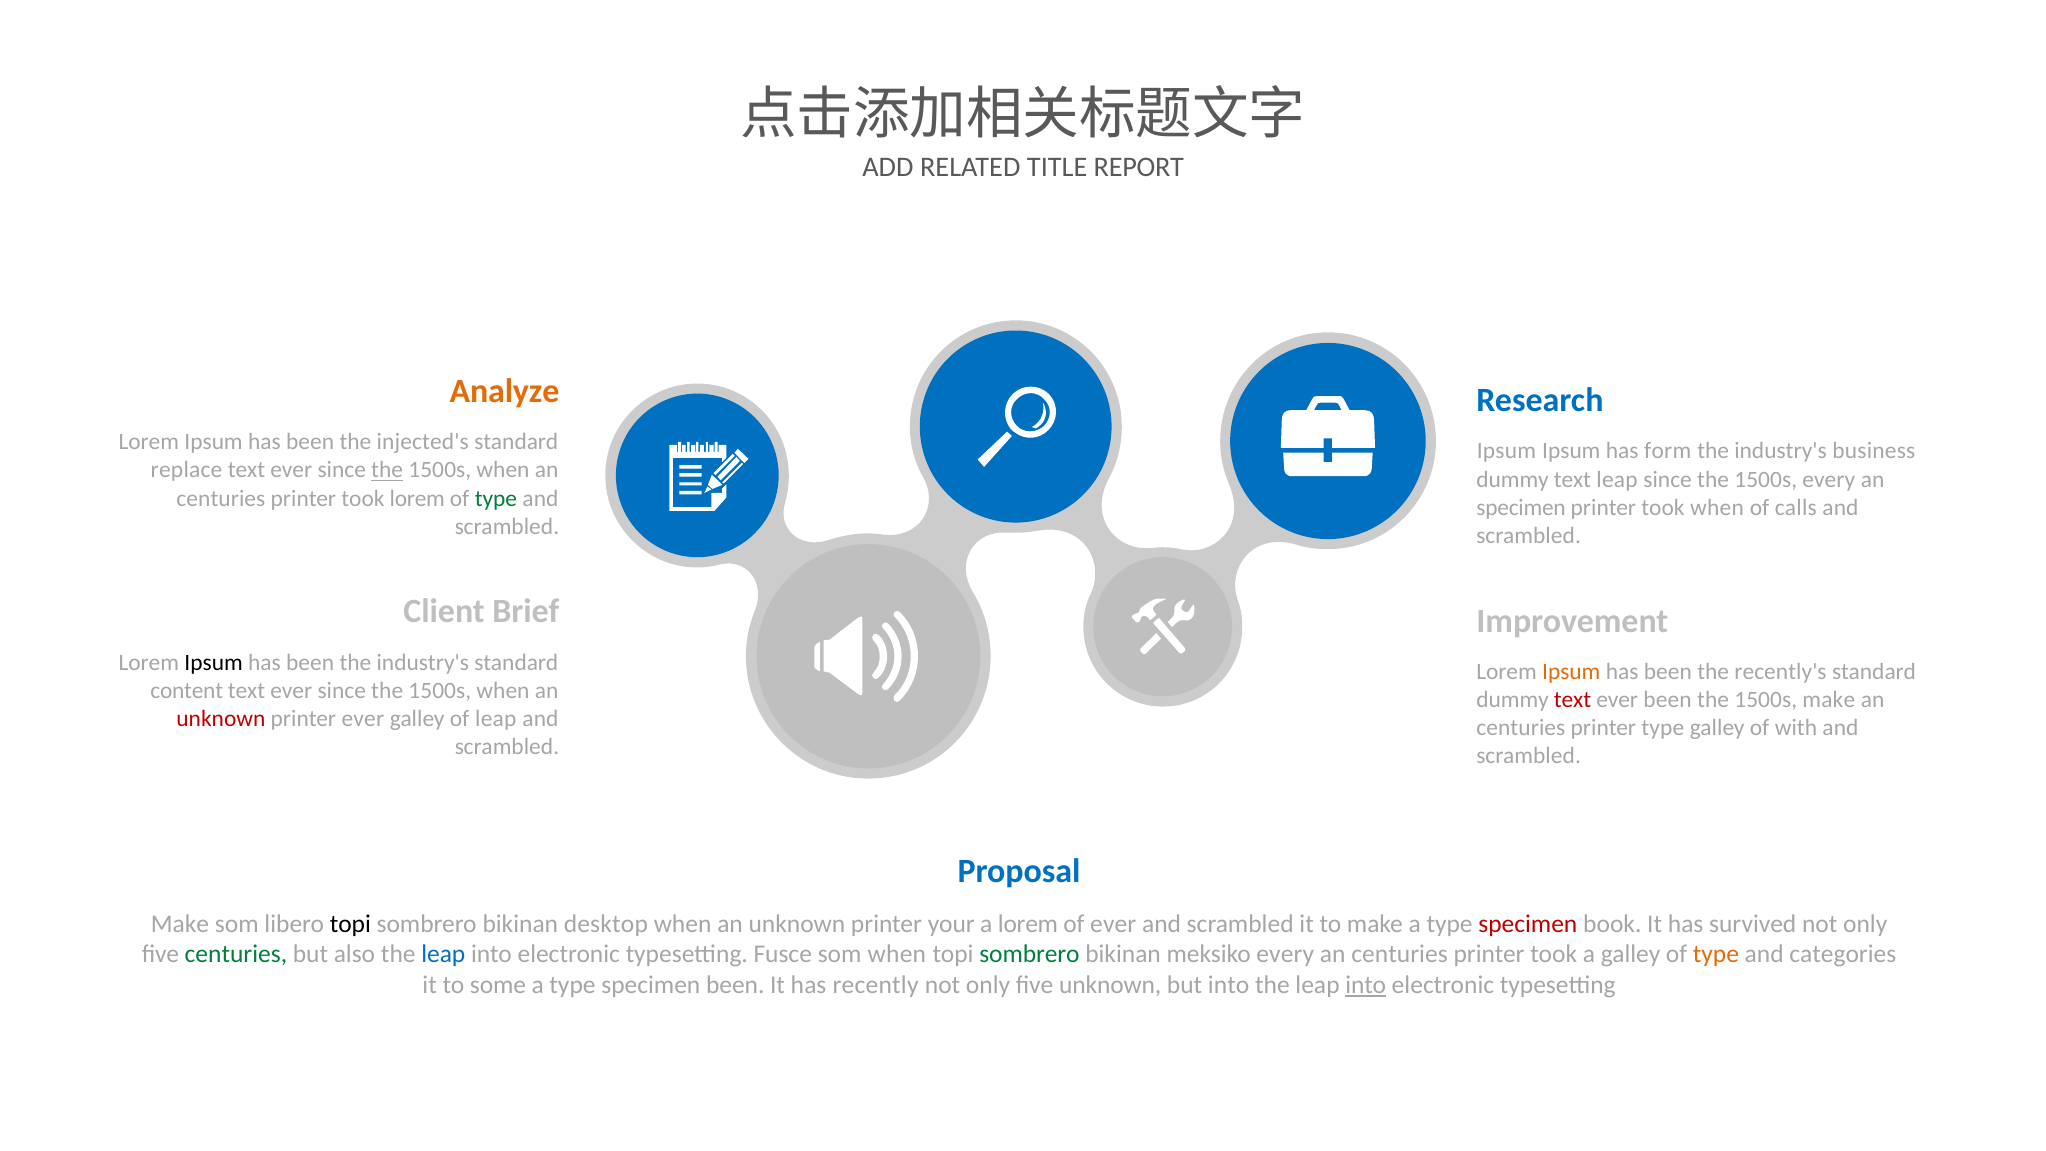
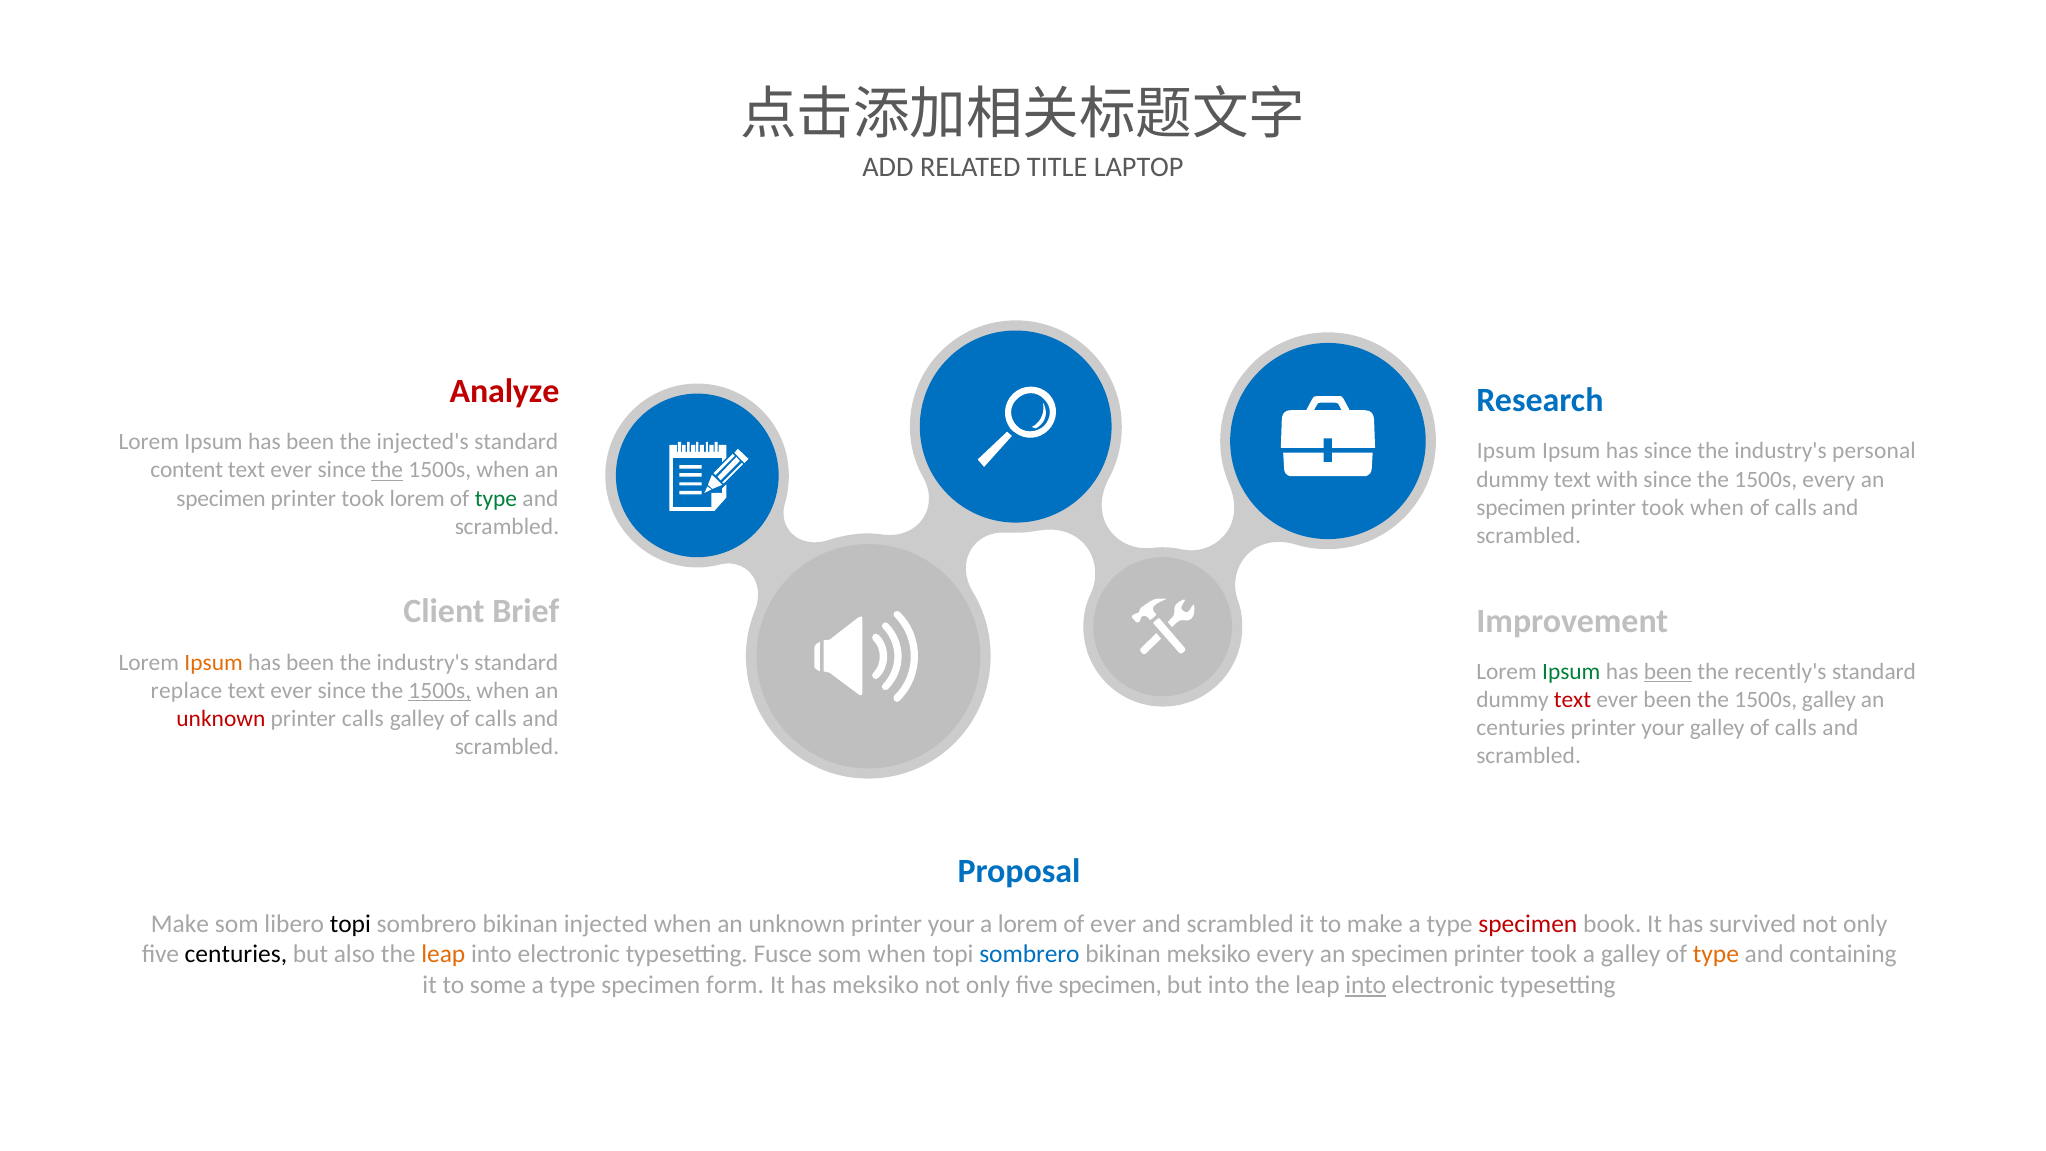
REPORT: REPORT -> LAPTOP (1139, 167)
Analyze colour: orange -> red (505, 391)
has form: form -> since (1668, 451)
business: business -> personal (1874, 451)
replace: replace -> content (187, 470)
text leap: leap -> with (1617, 479)
centuries: centuries -> specimen (221, 498)
Ipsum colour: black -> orange (214, 662)
Ipsum colour: orange -> green (1571, 671)
been underline: none -> present (1668, 671)
content: content -> replace (187, 690)
1500s underline: none -> present (440, 690)
1500s make: make -> galley (1829, 699)
printer ever: ever -> calls (363, 718)
leap: leap -> calls (496, 718)
type: type -> your (1663, 728)
with: with -> calls (1796, 728)
desktop: desktop -> injected (606, 923)
centuries colour: green -> black (236, 954)
leap colour: blue -> orange (443, 954)
sombrero colour: green -> blue (1029, 954)
centuries: centuries -> specimen (1400, 954)
categories: categories -> containing (1843, 954)
specimen been: been -> form (735, 985)
has recently: recently -> meksiko (876, 985)
five unknown: unknown -> specimen (1110, 985)
